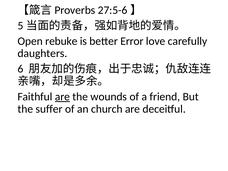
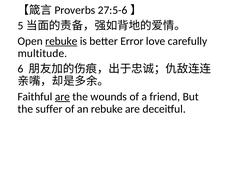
rebuke underline: none -> present (61, 41)
daughters: daughters -> multitude (42, 53)
an church: church -> rebuke (107, 109)
